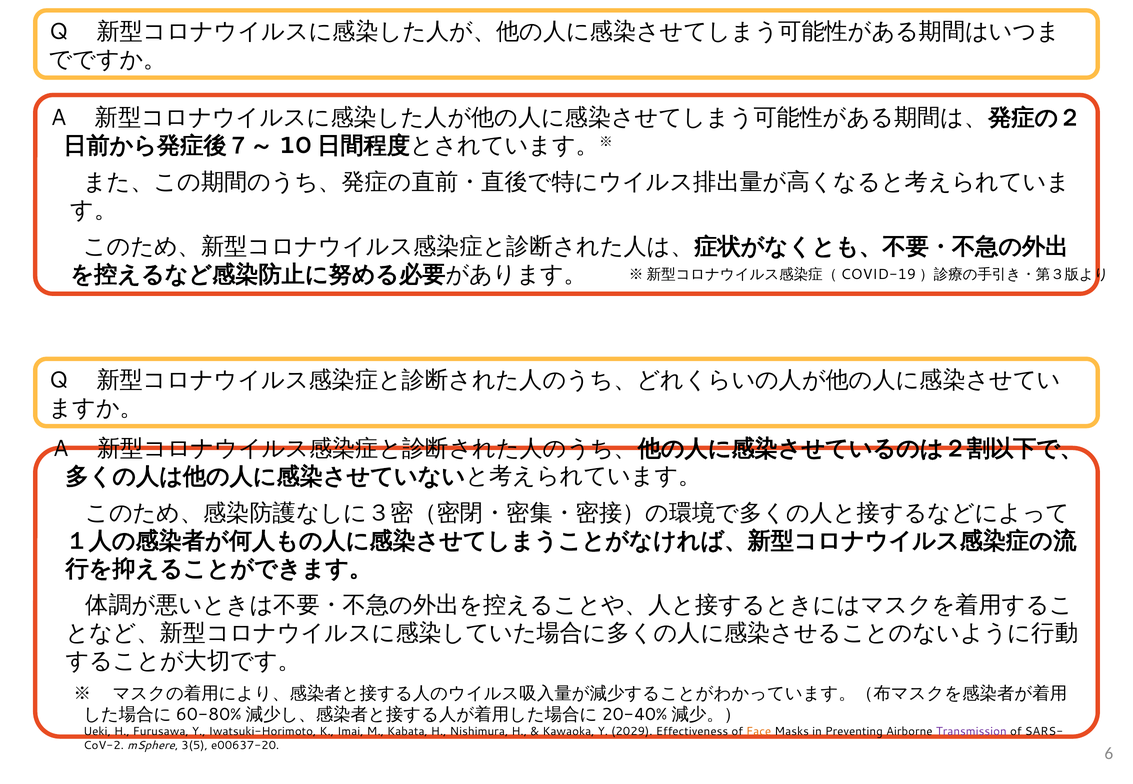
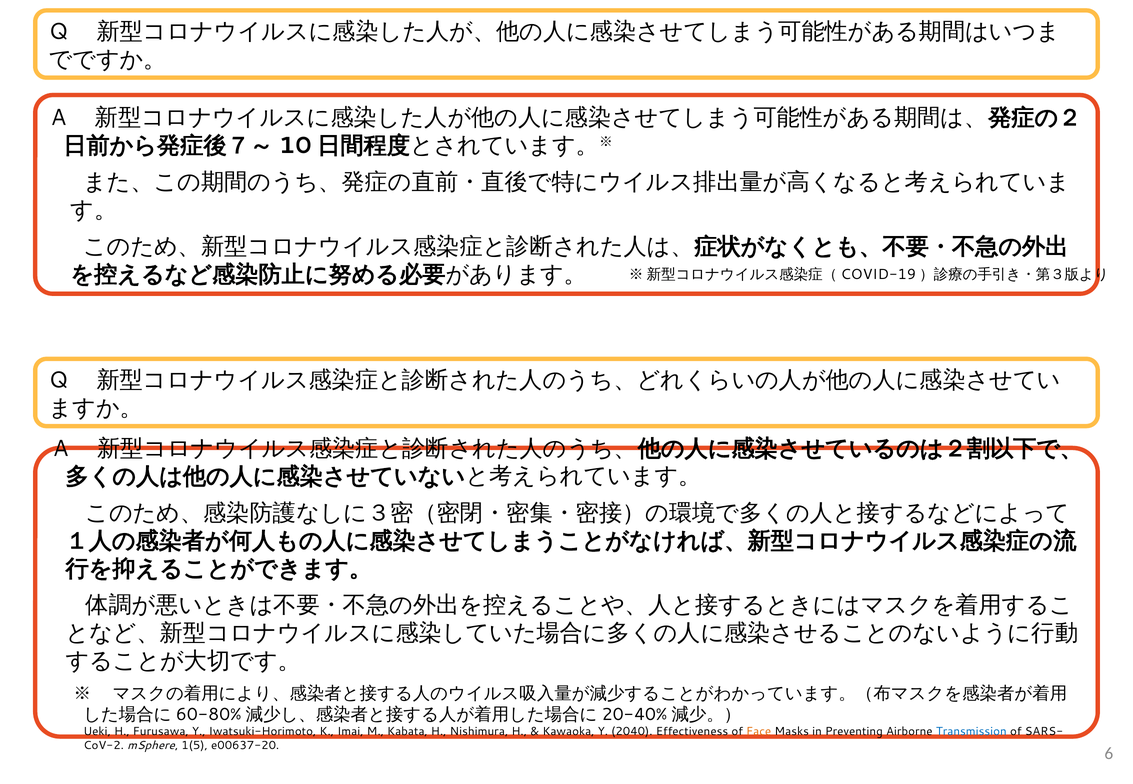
2029: 2029 -> 2040 (632, 732)
Transmission colour: purple -> blue (971, 732)
3(5: 3(5 -> 1(5 (195, 746)
